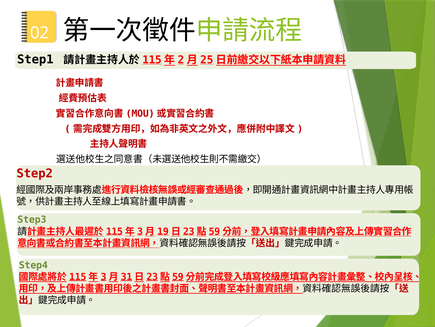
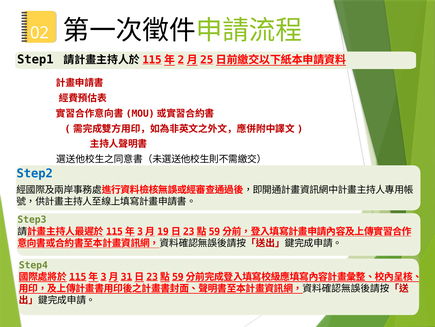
Step2 colour: red -> blue (35, 173)
